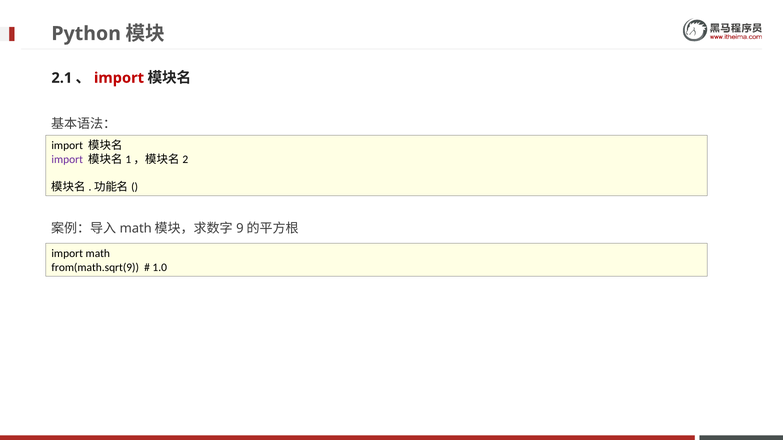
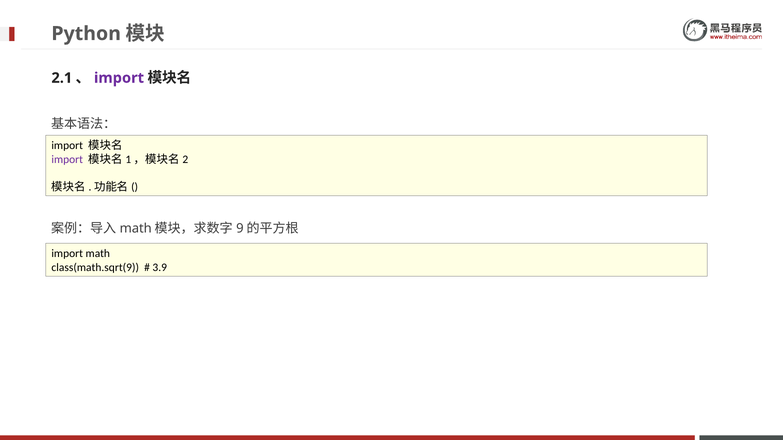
import colour: red -> purple (119, 78)
from(math.sqrt(9: from(math.sqrt(9 -> class(math.sqrt(9 (95, 268)
1.0: 1.0 -> 3.9 (160, 268)
